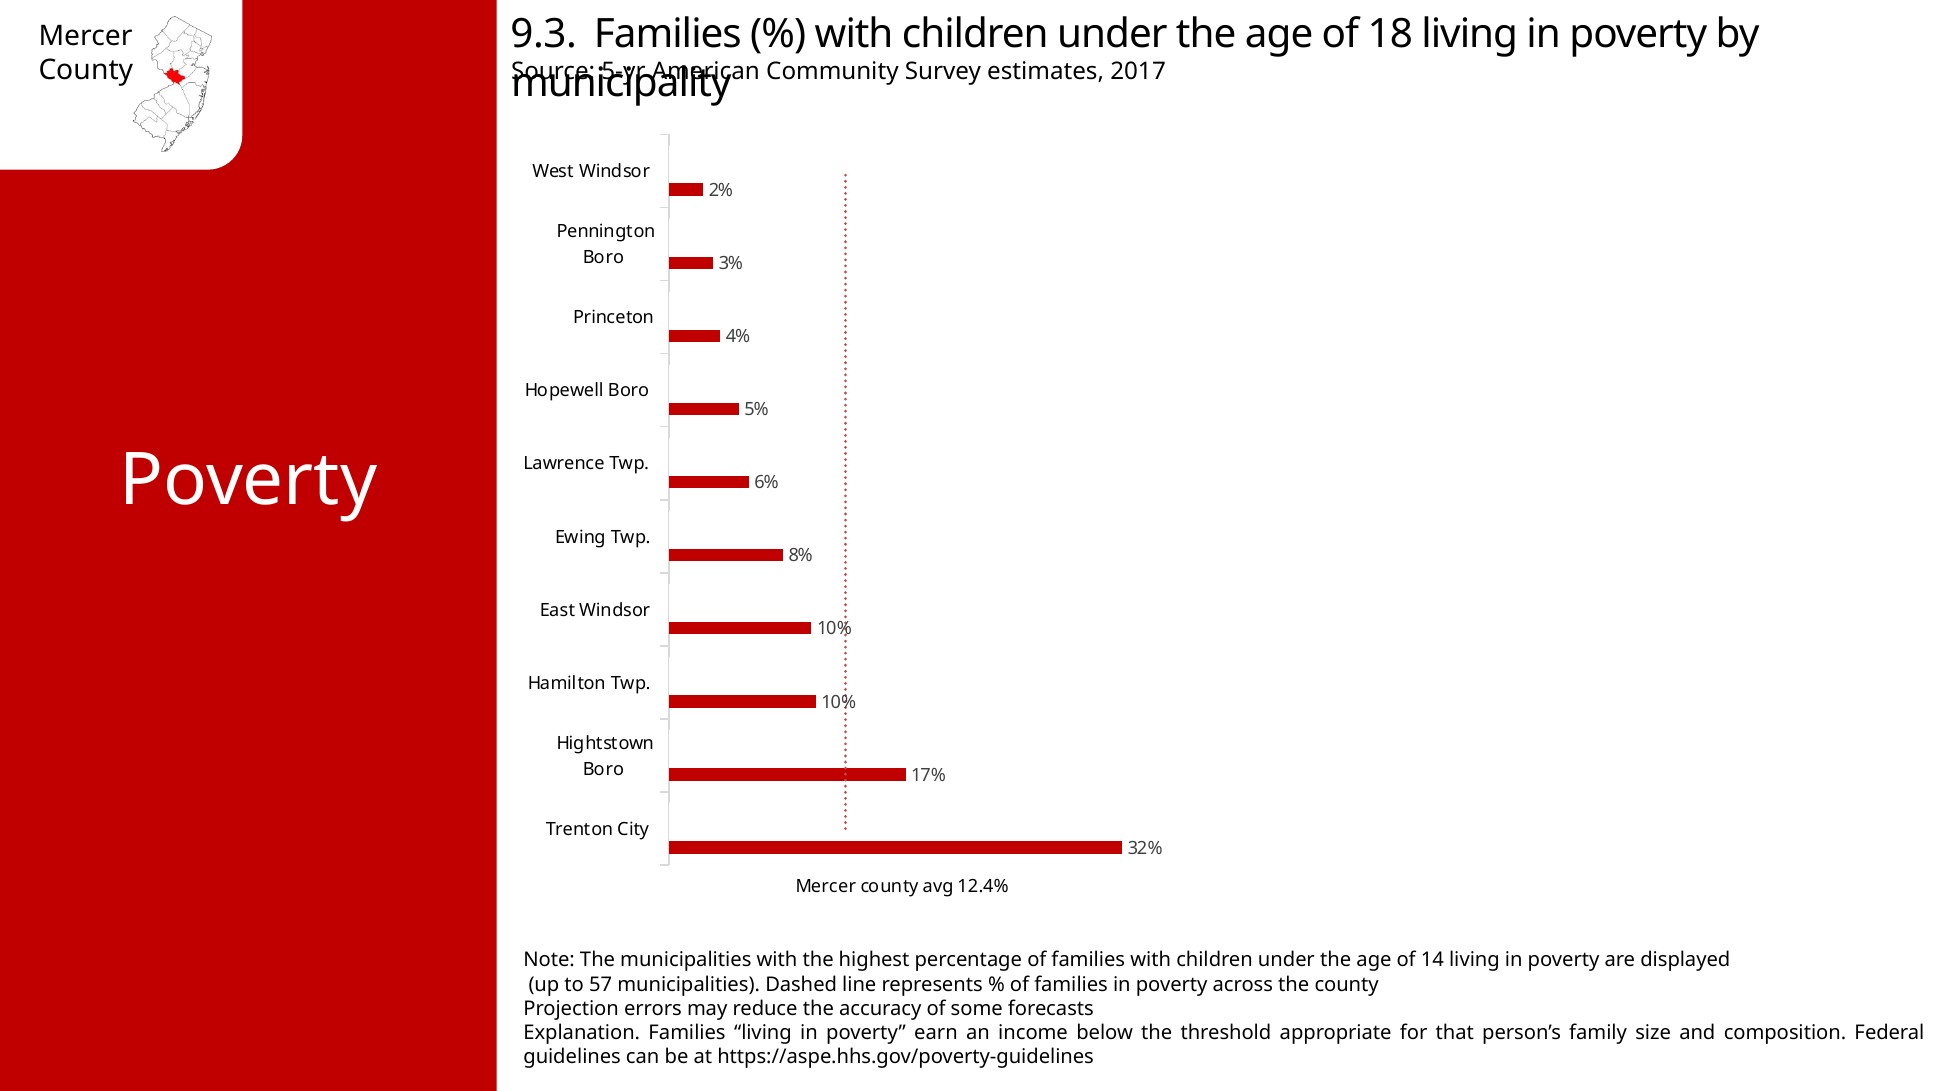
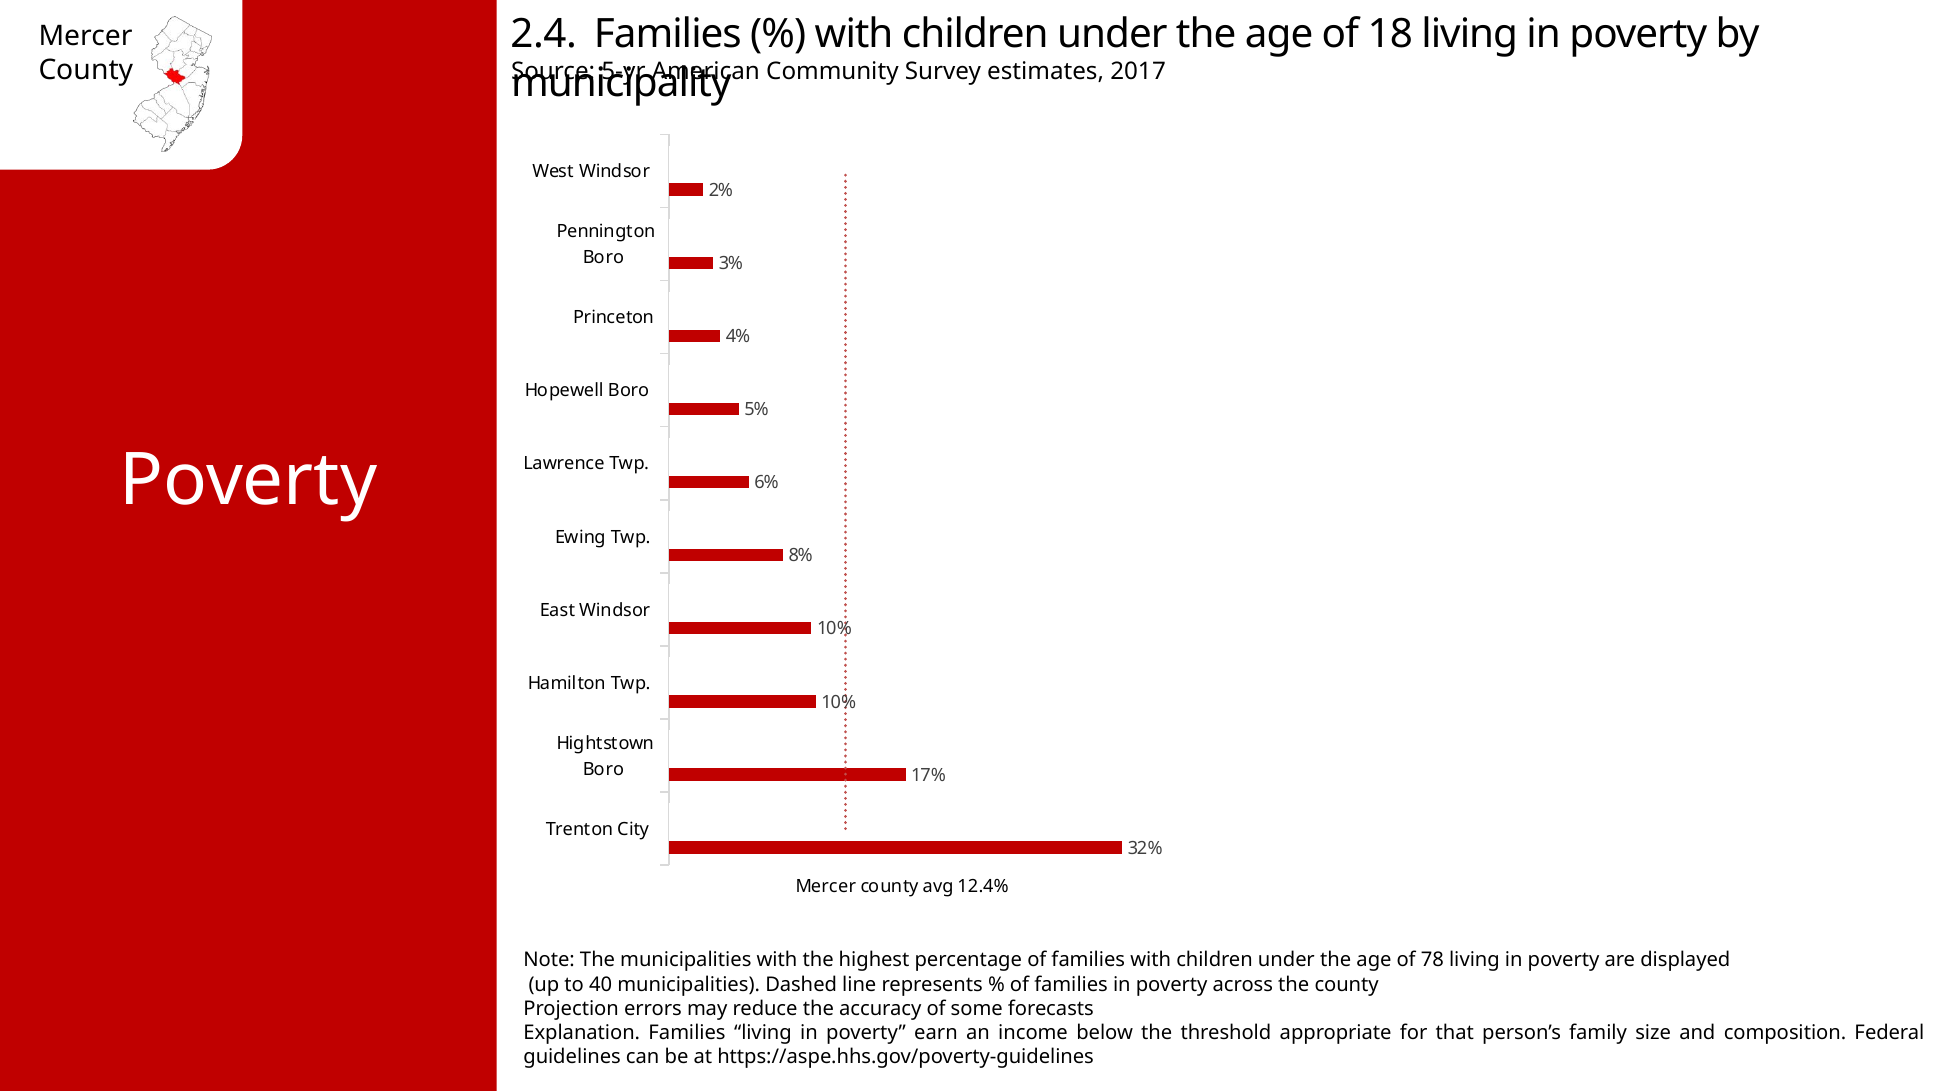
9.3: 9.3 -> 2.4 (544, 34)
14: 14 -> 78 (1432, 960)
57: 57 -> 40 (601, 984)
